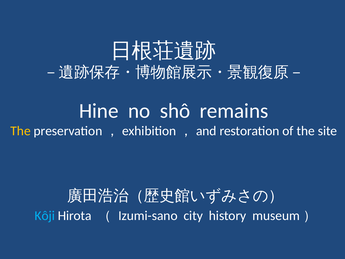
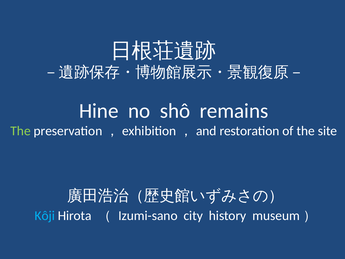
The colour: yellow -> light green (21, 131)
